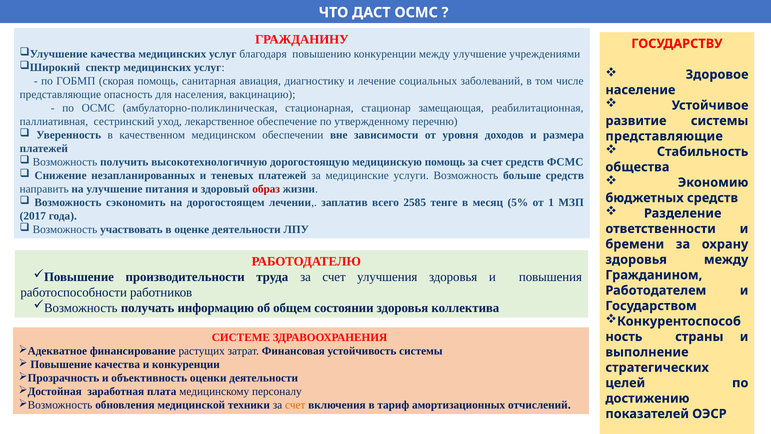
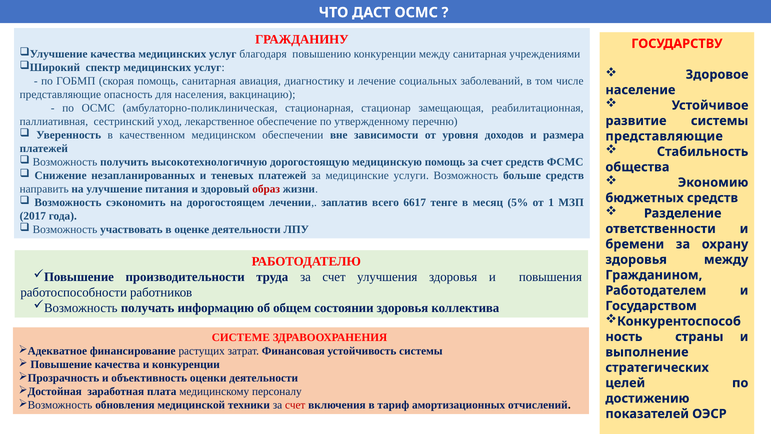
между улучшение: улучшение -> санитарная (480, 54)
2585: 2585 -> 6617 (415, 202)
счет colour: orange -> red (295, 405)
